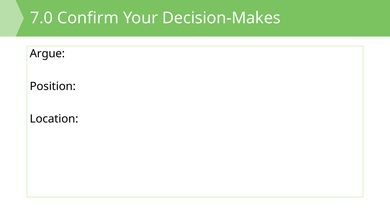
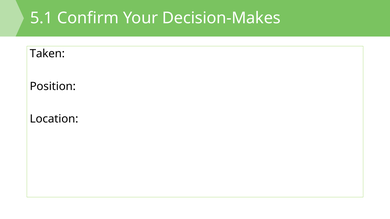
7.0: 7.0 -> 5.1 (41, 18)
Argue: Argue -> Taken (47, 54)
